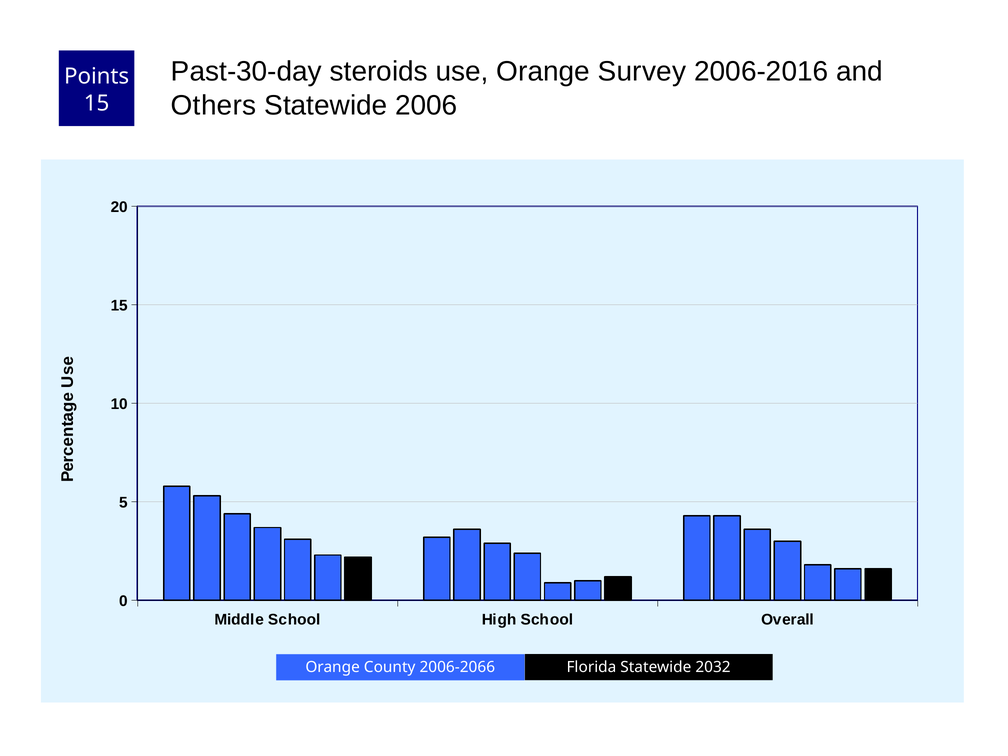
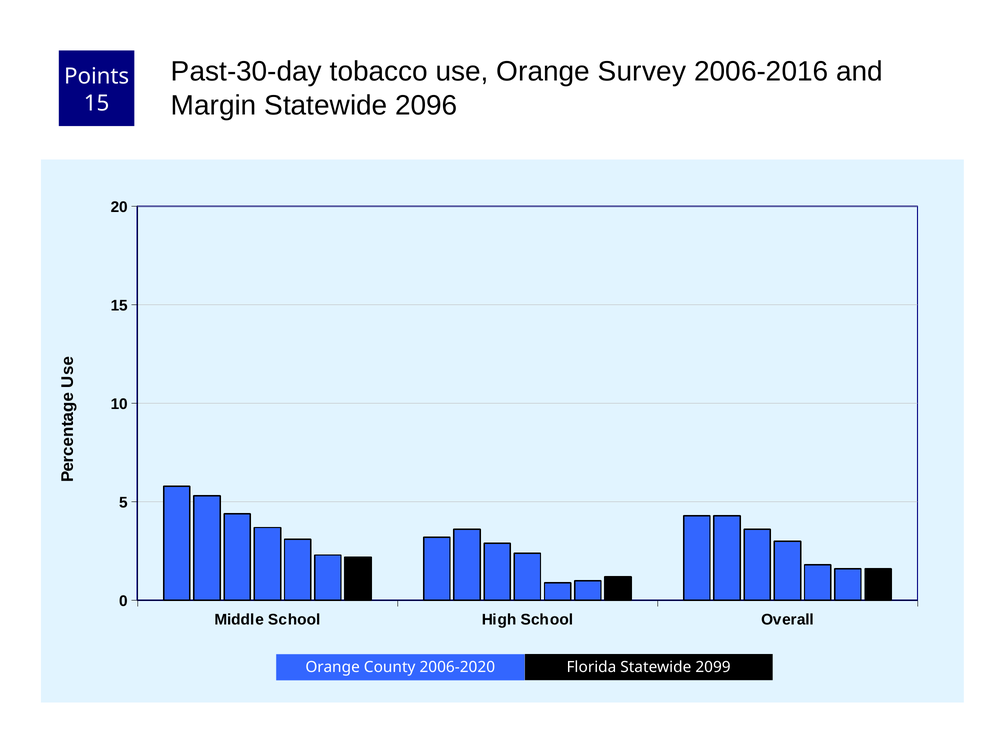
steroids: steroids -> tobacco (379, 72)
Others: Others -> Margin (214, 105)
2006: 2006 -> 2096 (426, 105)
2006-2066: 2006-2066 -> 2006-2020 (457, 667)
2032: 2032 -> 2099 (713, 667)
